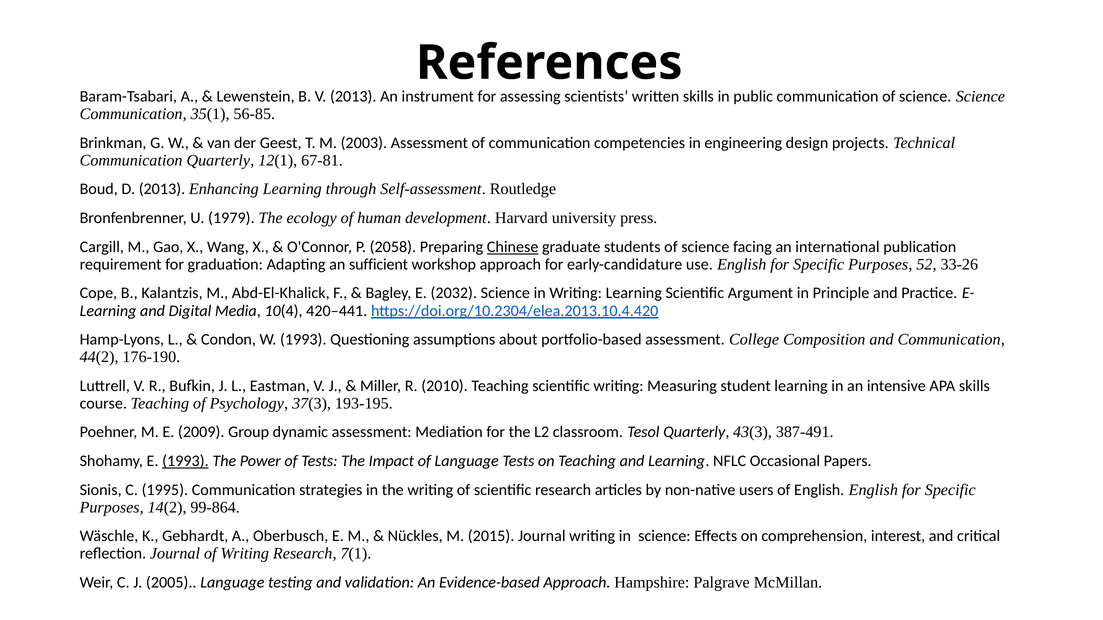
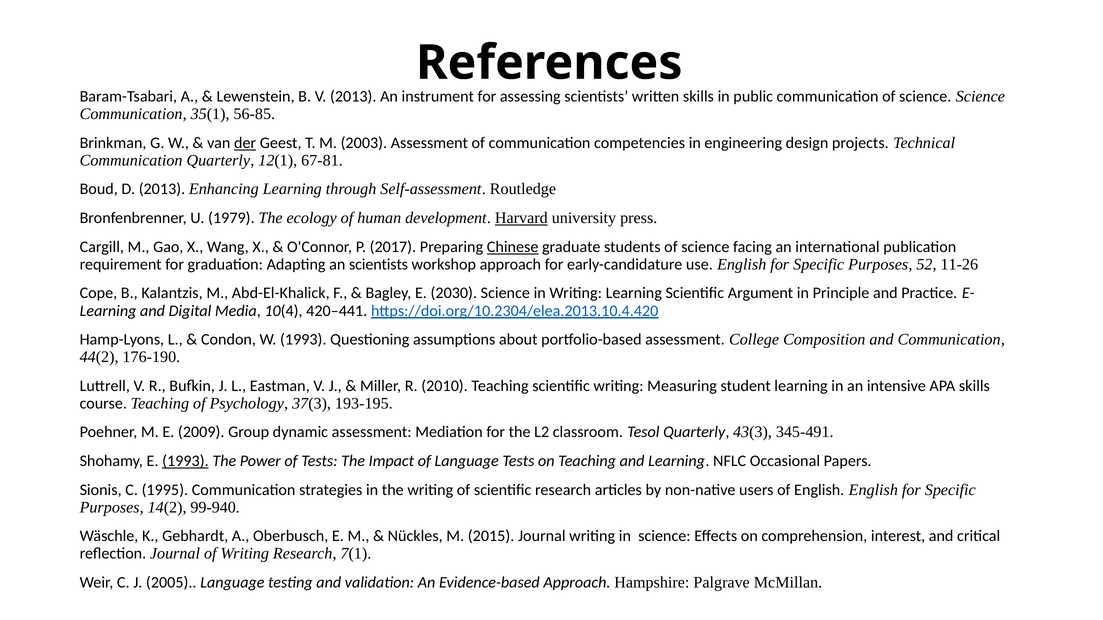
der underline: none -> present (245, 143)
Harvard underline: none -> present (521, 218)
2058: 2058 -> 2017 (393, 247)
an sufficient: sufficient -> scientists (379, 264)
33-26: 33-26 -> 11-26 (959, 264)
2032: 2032 -> 2030 (454, 293)
387-491: 387-491 -> 345-491 (805, 432)
99-864: 99-864 -> 99-940 (215, 508)
